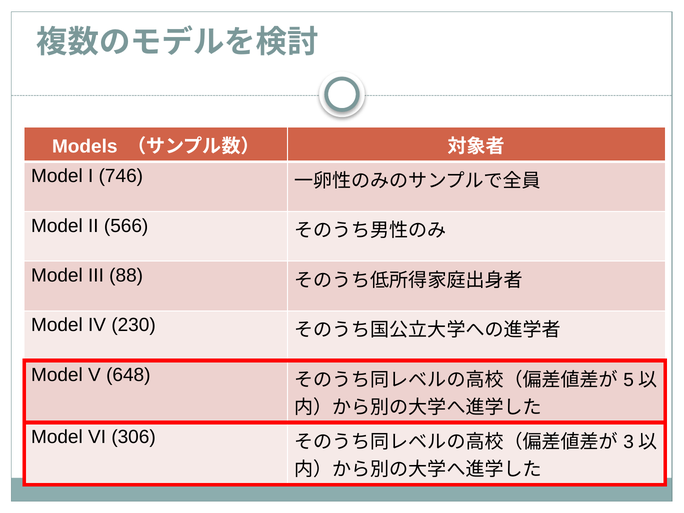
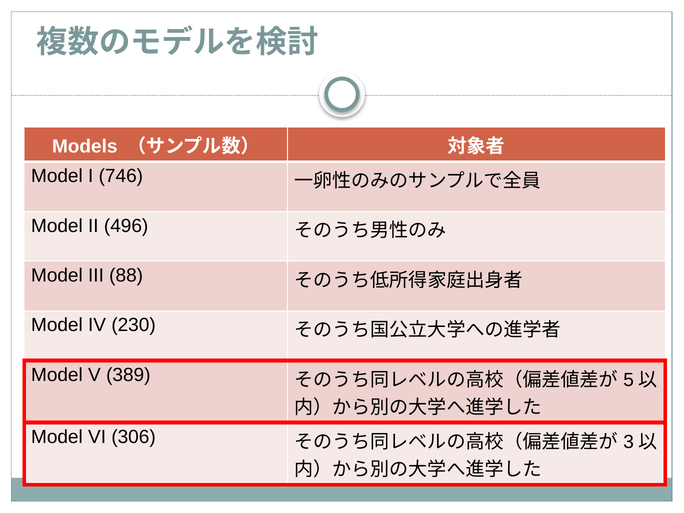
566: 566 -> 496 (126, 226)
648: 648 -> 389 (128, 375)
